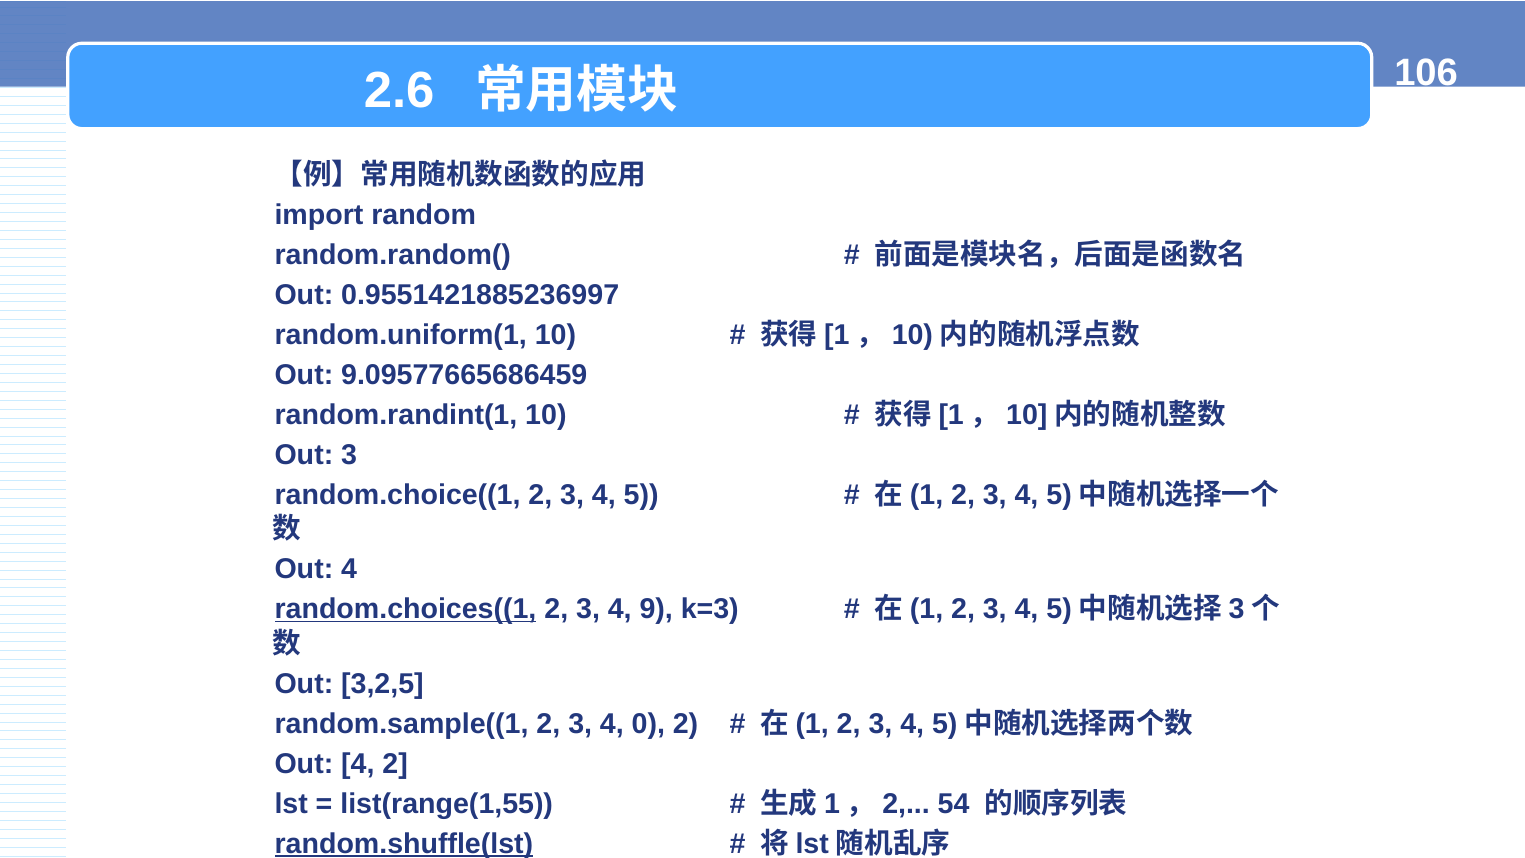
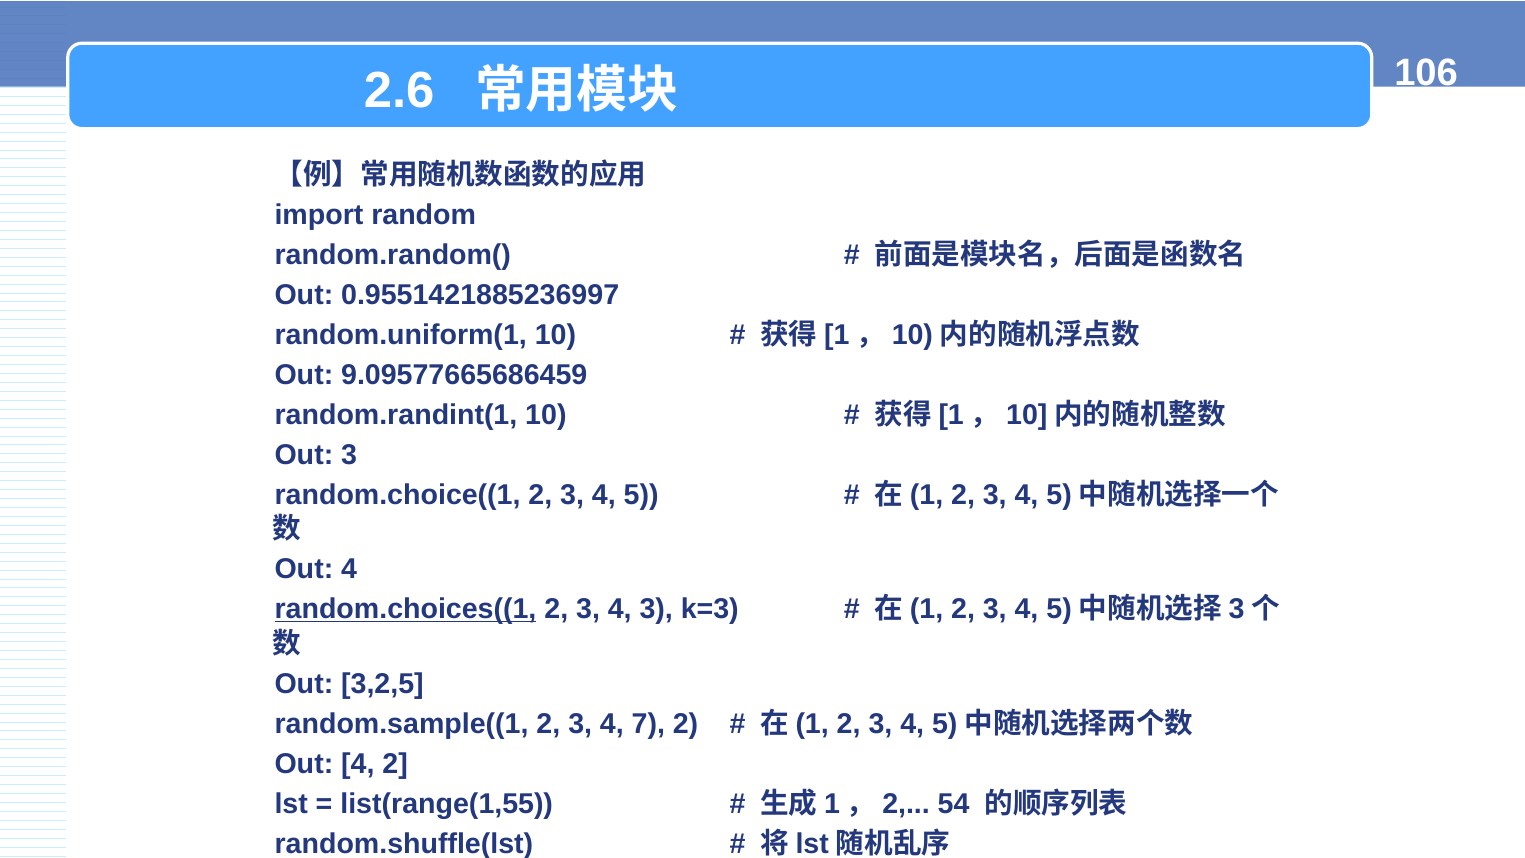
4 9: 9 -> 3 (656, 609)
0: 0 -> 7 (648, 724)
random.shuffle(lst underline: present -> none (404, 844)
